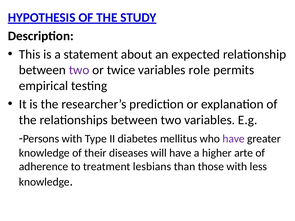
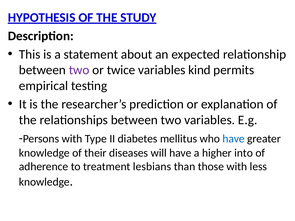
role: role -> kind (199, 70)
have colour: purple -> blue (234, 139)
arte: arte -> into (244, 153)
